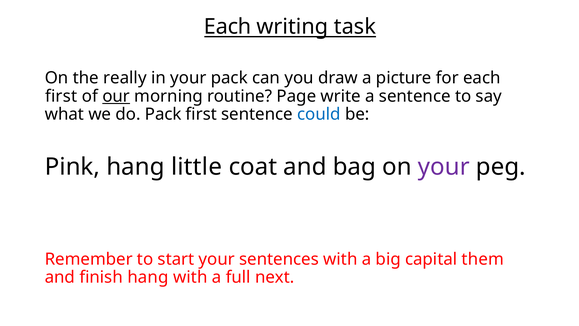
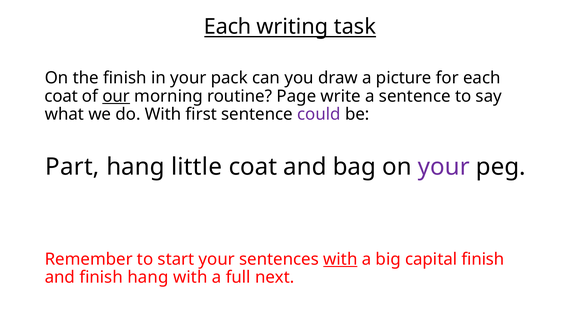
the really: really -> finish (125, 78)
first: first -> coat (61, 96)
do Pack: Pack -> With (163, 114)
could colour: blue -> purple (319, 114)
Pink: Pink -> Part (72, 167)
with underline: none -> present (340, 259)
capital them: them -> finish (483, 259)
